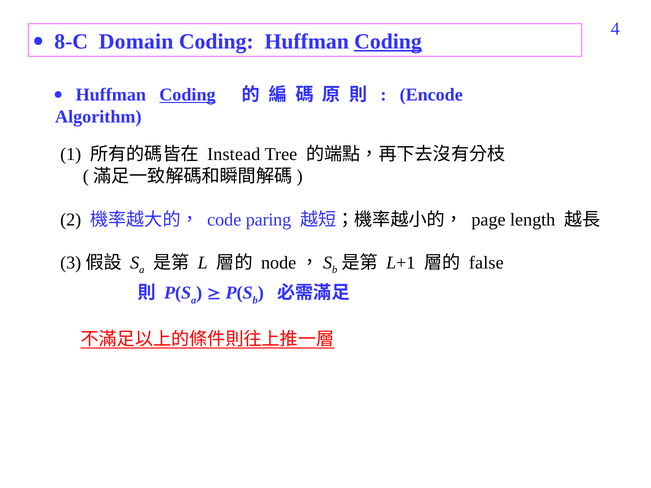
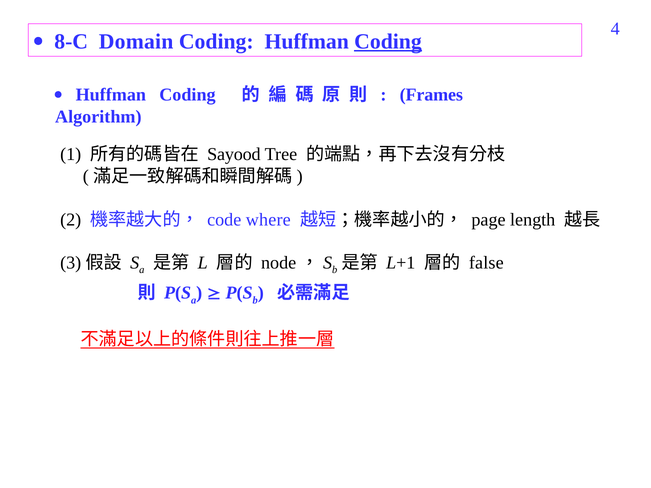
Coding underline: present -> none (187, 95)
Encode: Encode -> Frames (431, 95)
Instead: Instead -> Sayood (234, 155)
paring: paring -> where (268, 220)
